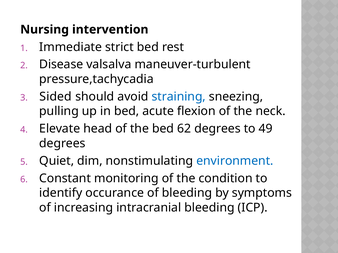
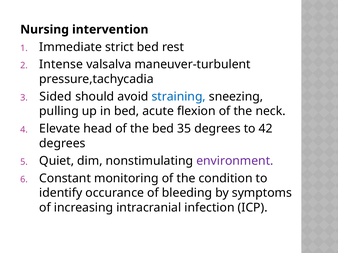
Disease: Disease -> Intense (61, 65)
62: 62 -> 35 (184, 129)
49: 49 -> 42 (266, 129)
environment colour: blue -> purple (235, 161)
intracranial bleeding: bleeding -> infection (209, 208)
